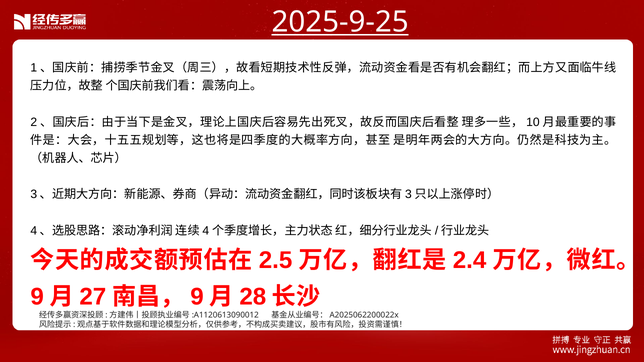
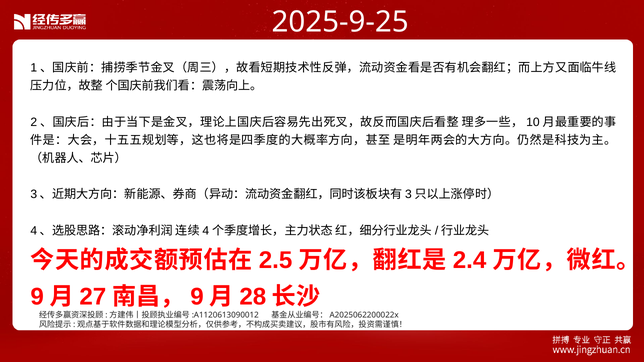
2025-9-25 underline: present -> none (340, 22)
